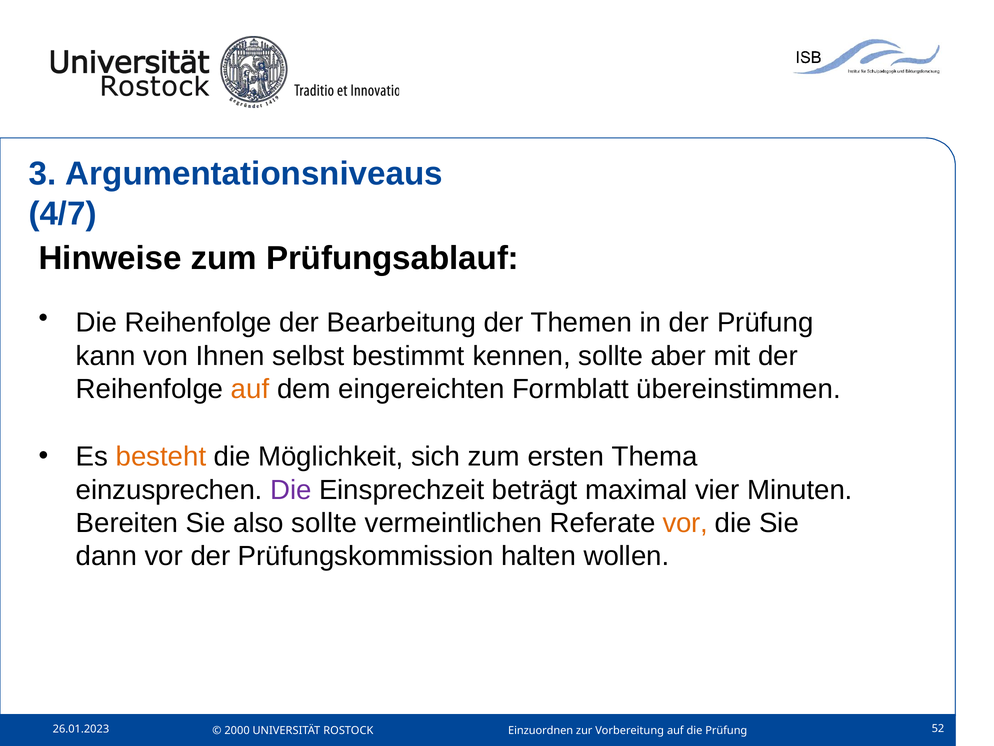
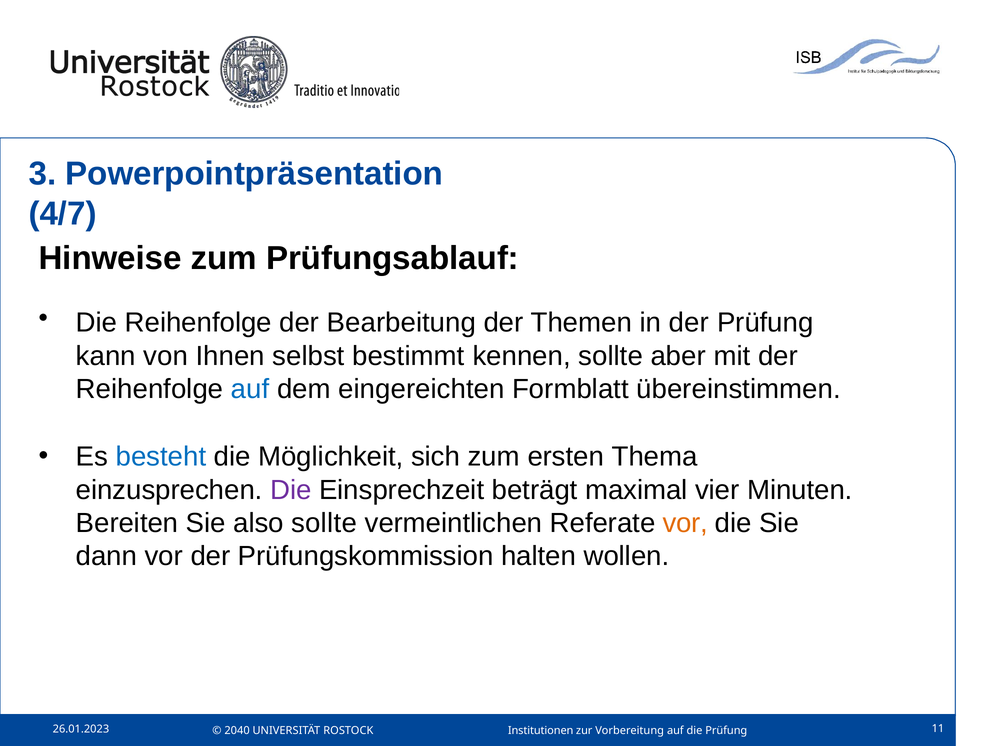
Argumentationsniveaus: Argumentationsniveaus -> Powerpointpräsentation (254, 174)
auf colour: orange -> blue (250, 389)
besteht colour: orange -> blue (161, 457)
52: 52 -> 11 (938, 728)
2000: 2000 -> 2040 (237, 730)
Einzuordnen: Einzuordnen -> Institutionen (541, 730)
